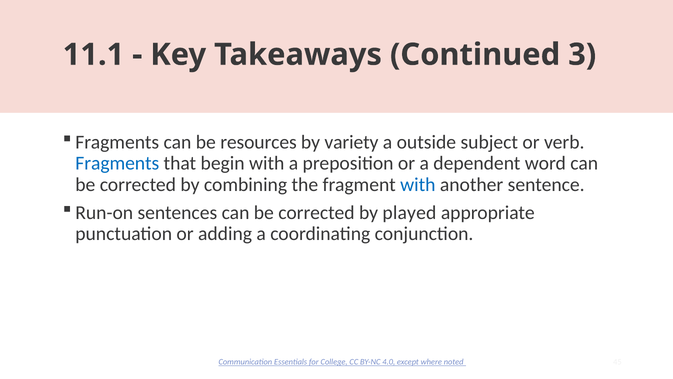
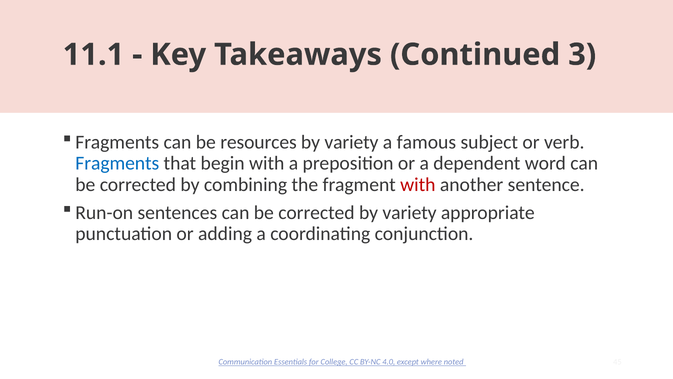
outside: outside -> famous (426, 142)
with colour: blue -> red (418, 184)
corrected by played: played -> variety (410, 213)
